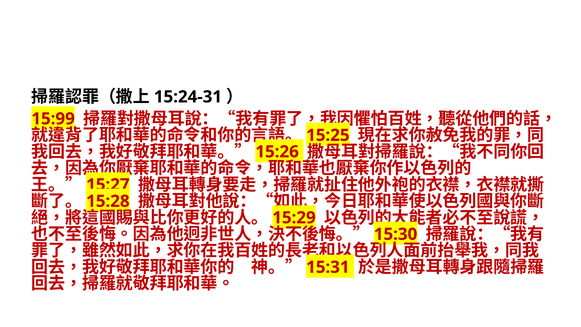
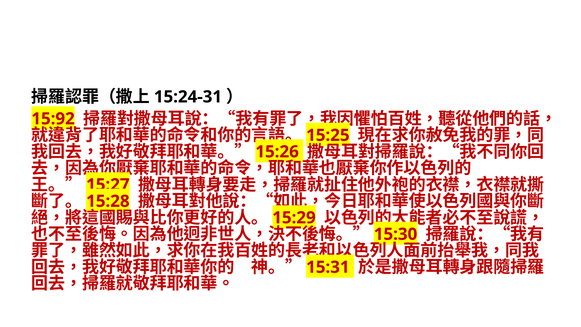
15:99: 15:99 -> 15:92 (53, 119)
